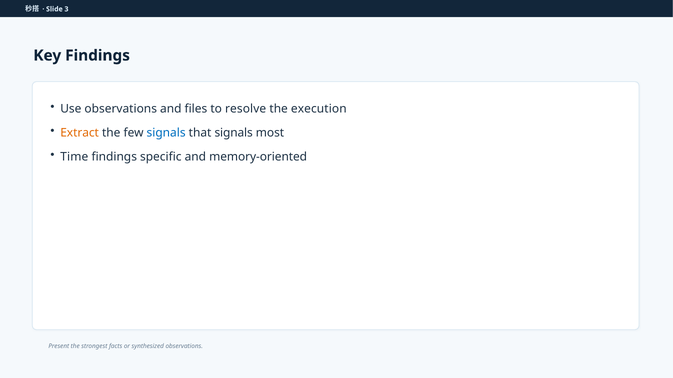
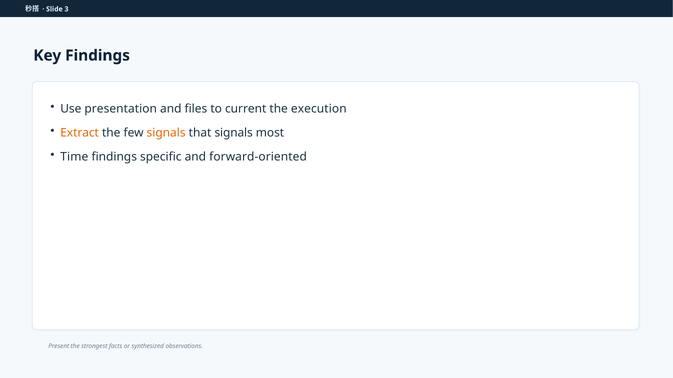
Use observations: observations -> presentation (121, 109)
resolve: resolve -> current (246, 109)
signals colour: blue -> orange (166, 133)
memory-oriented: memory-oriented -> forward-oriented (258, 157)
